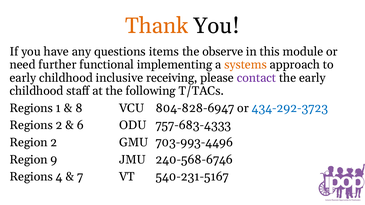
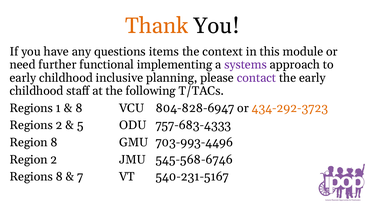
observe: observe -> context (223, 52)
systems colour: orange -> purple (246, 65)
receiving: receiving -> planning (172, 78)
434-292-3723 colour: blue -> orange (290, 108)
6: 6 -> 5 (80, 125)
Region 2: 2 -> 8 (54, 143)
Region 9: 9 -> 2 (54, 160)
240-568-6746: 240-568-6746 -> 545-568-6746 (194, 160)
Regions 4: 4 -> 8 (59, 177)
